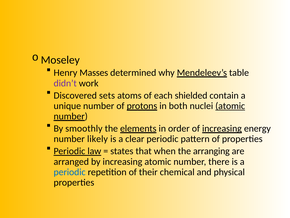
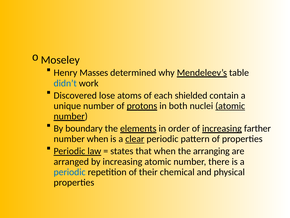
didn’t colour: purple -> blue (65, 83)
sets: sets -> lose (107, 95)
smoothly: smoothly -> boundary (84, 128)
energy: energy -> farther (257, 128)
number likely: likely -> when (98, 139)
clear underline: none -> present (135, 139)
